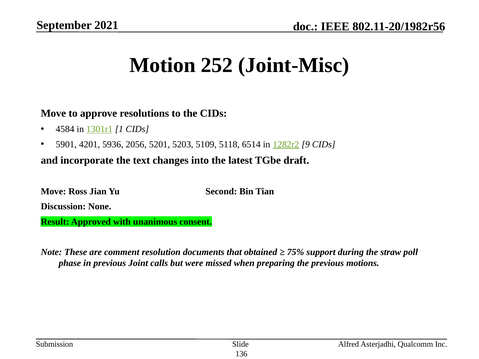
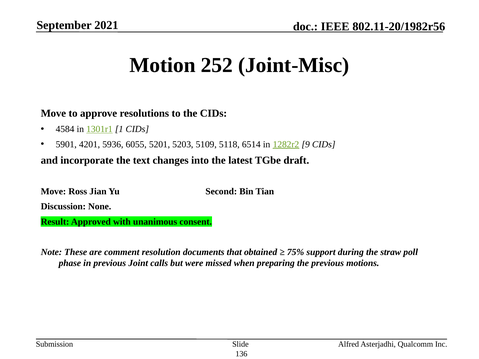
2056: 2056 -> 6055 (136, 144)
